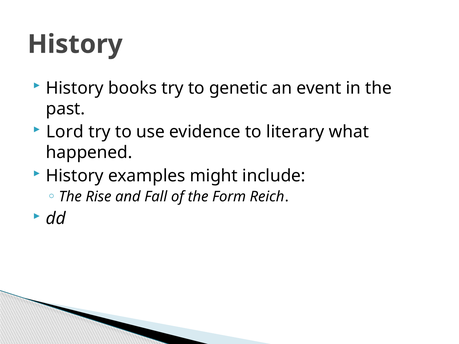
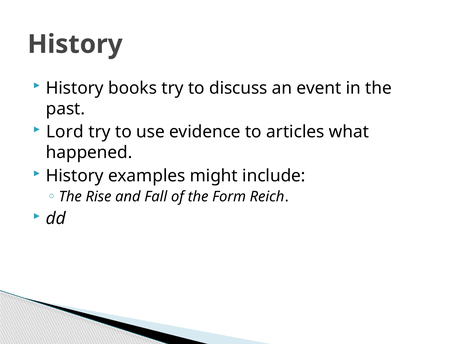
genetic: genetic -> discuss (238, 88)
literary: literary -> articles (295, 132)
